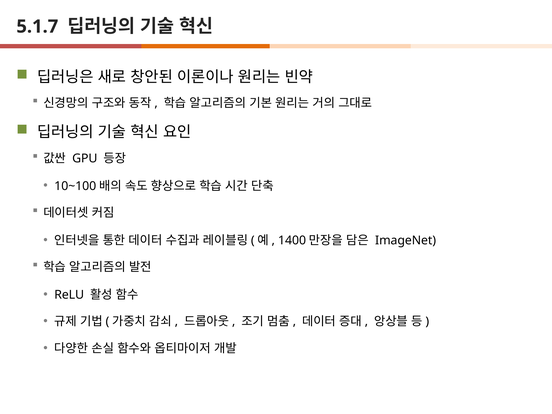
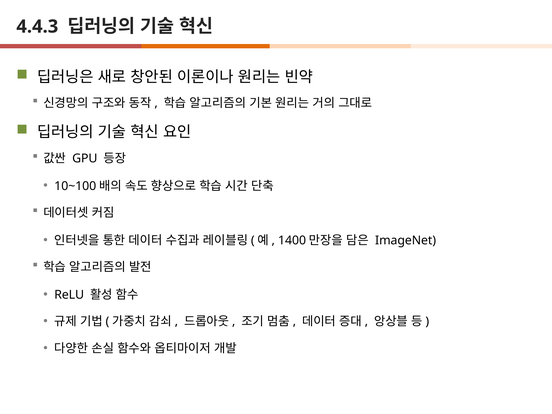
5.1.7: 5.1.7 -> 4.4.3 (37, 27)
